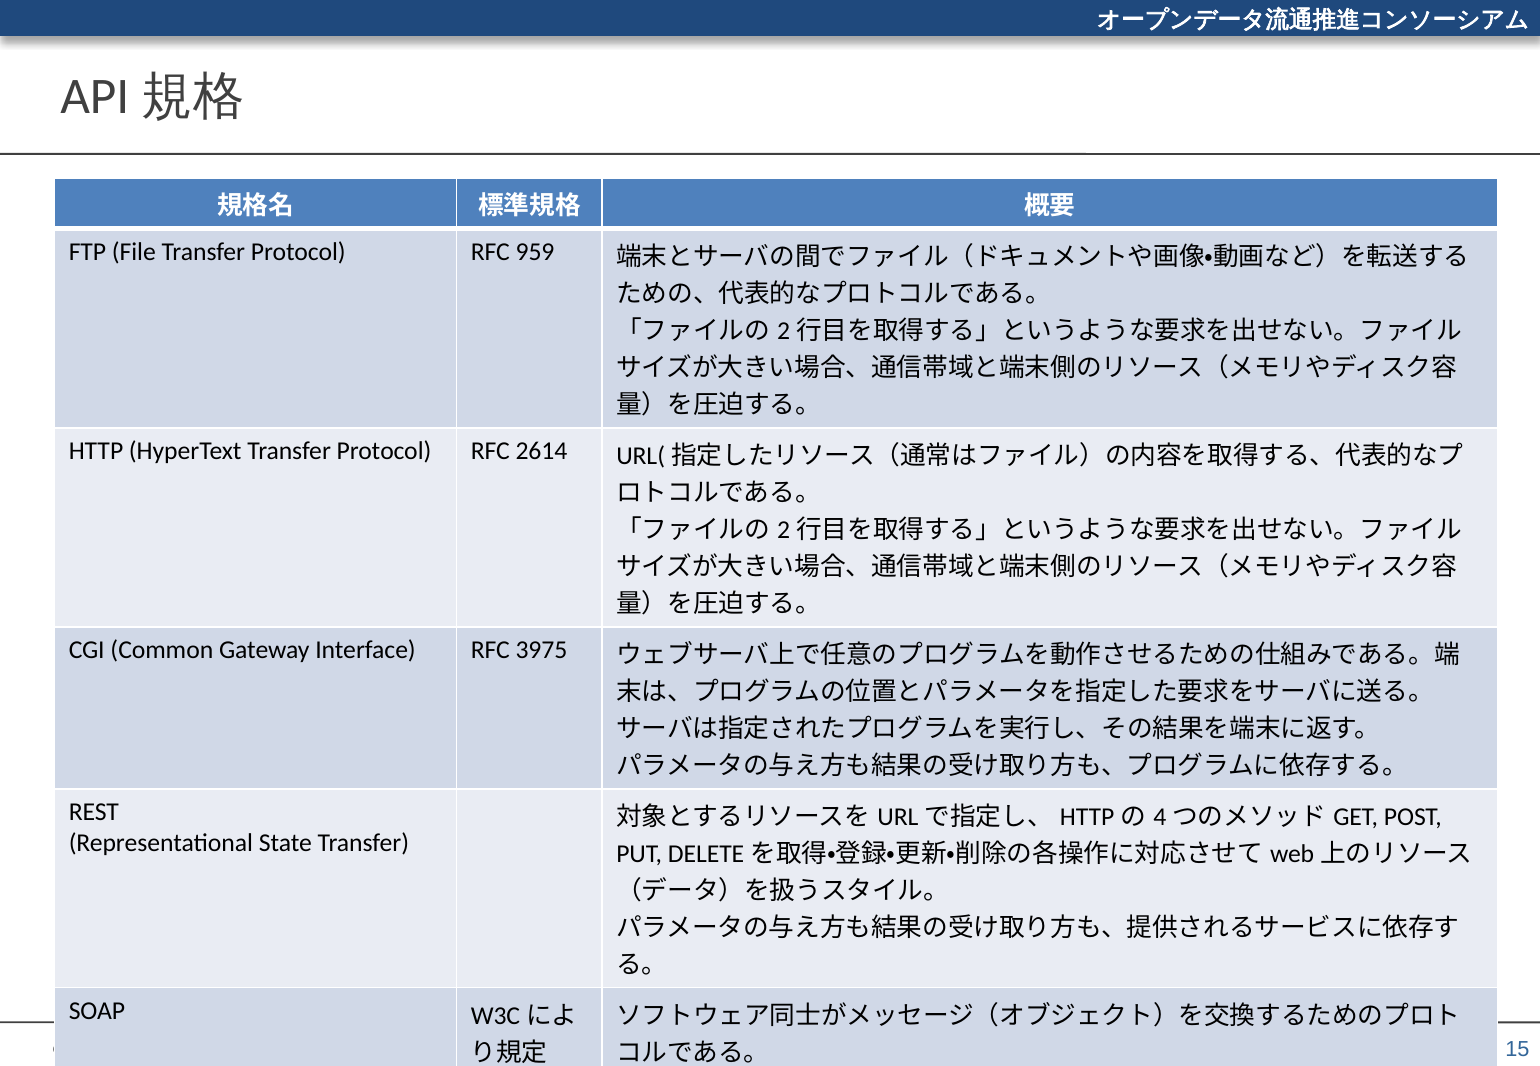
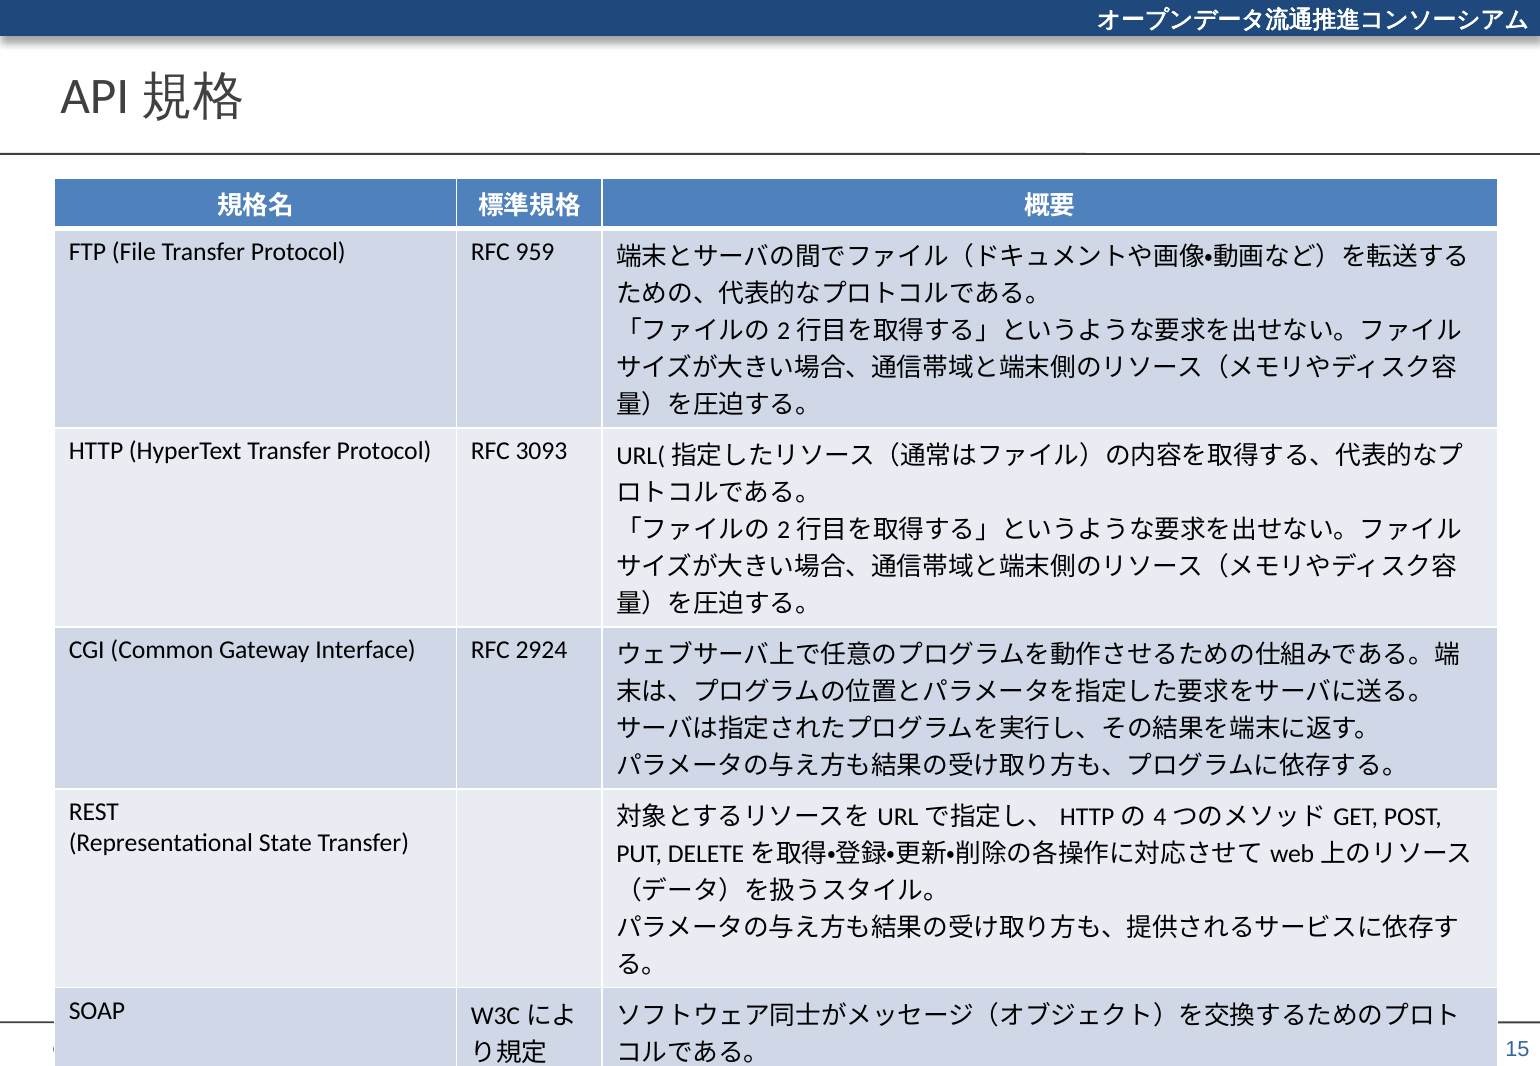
2614: 2614 -> 3093 (541, 451)
3975: 3975 -> 2924 (541, 650)
